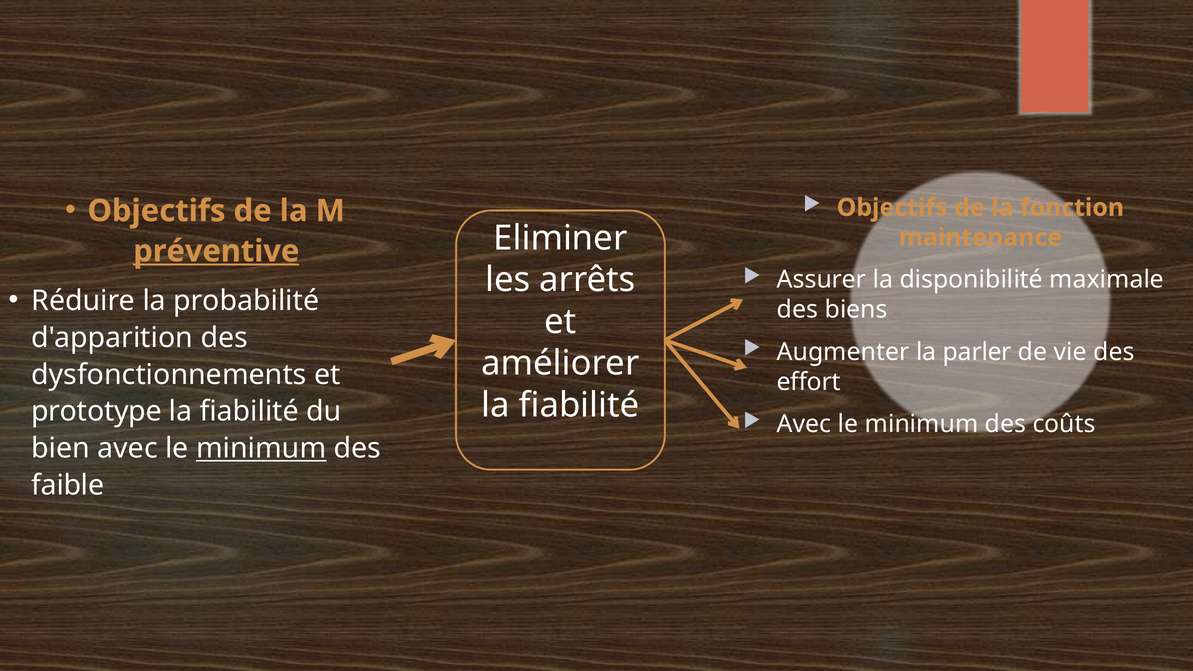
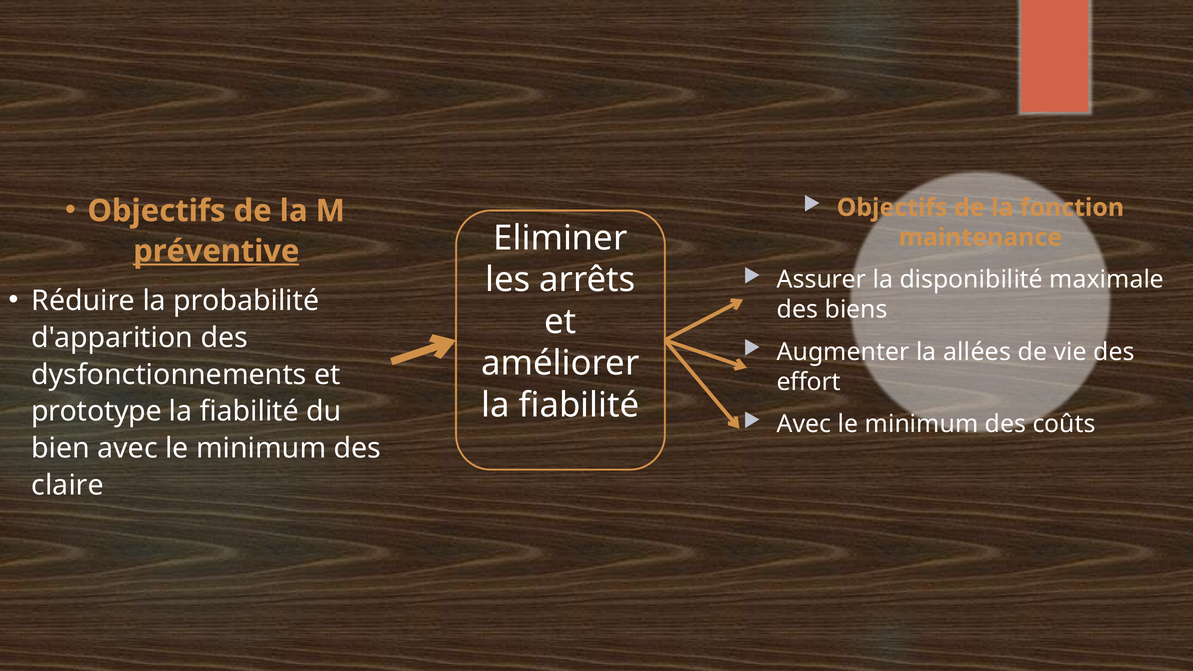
parler: parler -> allées (977, 352)
minimum underline: present -> none (261, 449)
faible: faible -> claire (68, 486)
